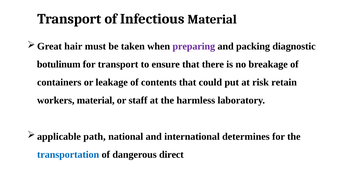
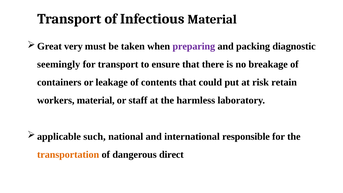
hair: hair -> very (73, 46)
botulinum: botulinum -> seemingly (59, 64)
path: path -> such (95, 136)
determines: determines -> responsible (246, 136)
transportation colour: blue -> orange (68, 154)
